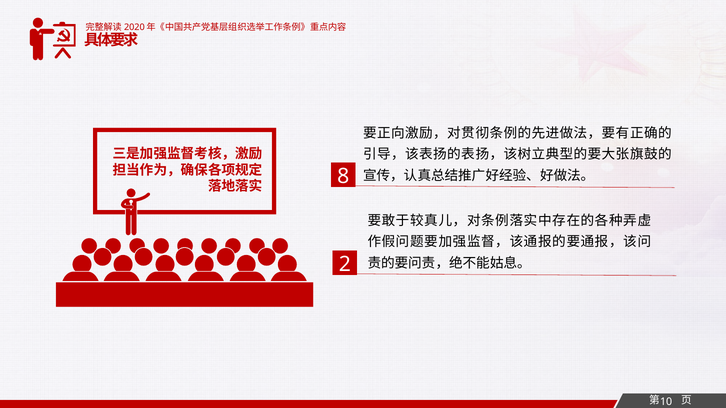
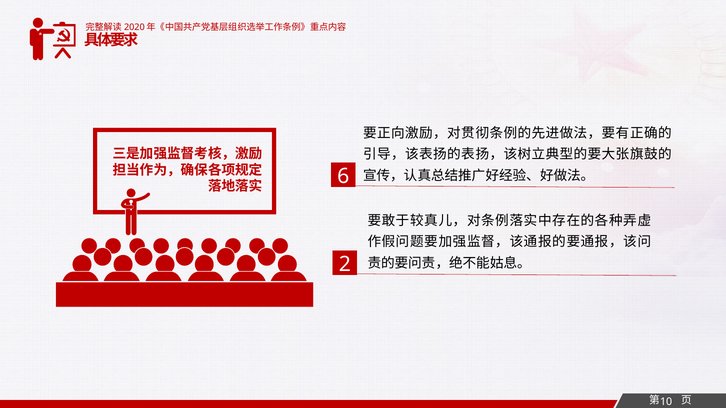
8: 8 -> 6 (343, 176)
